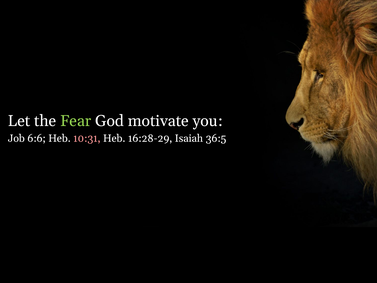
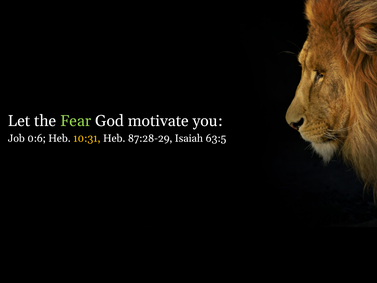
6:6: 6:6 -> 0:6 (37, 138)
10:31 colour: pink -> yellow (87, 138)
16:28-29: 16:28-29 -> 87:28-29 (150, 138)
36:5: 36:5 -> 63:5 (216, 138)
